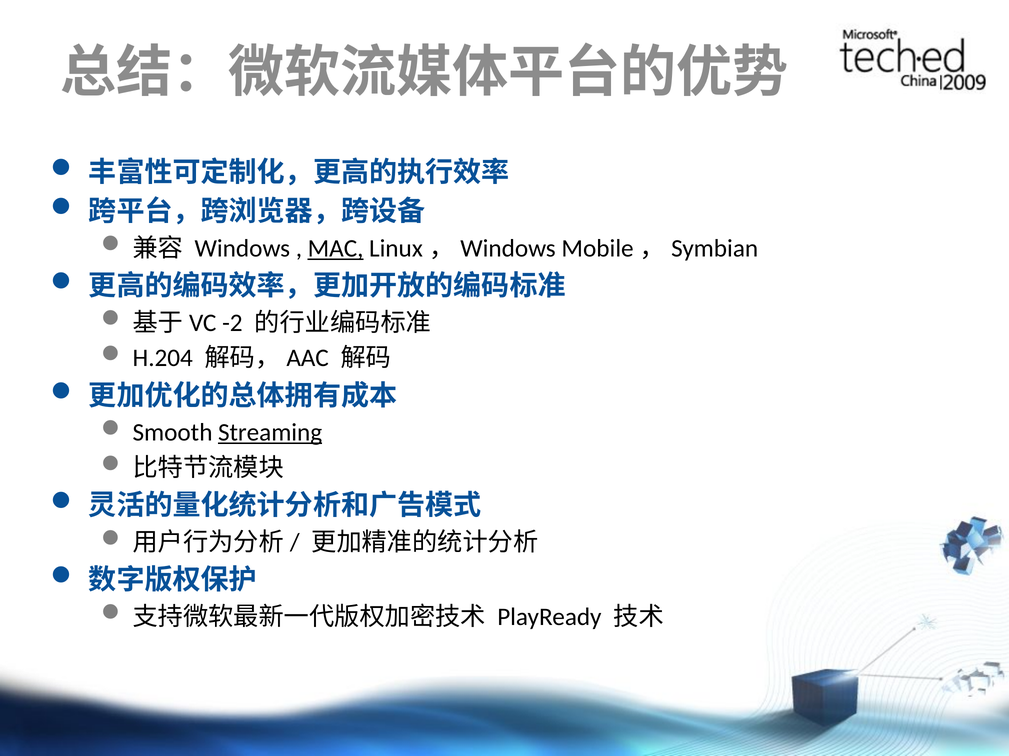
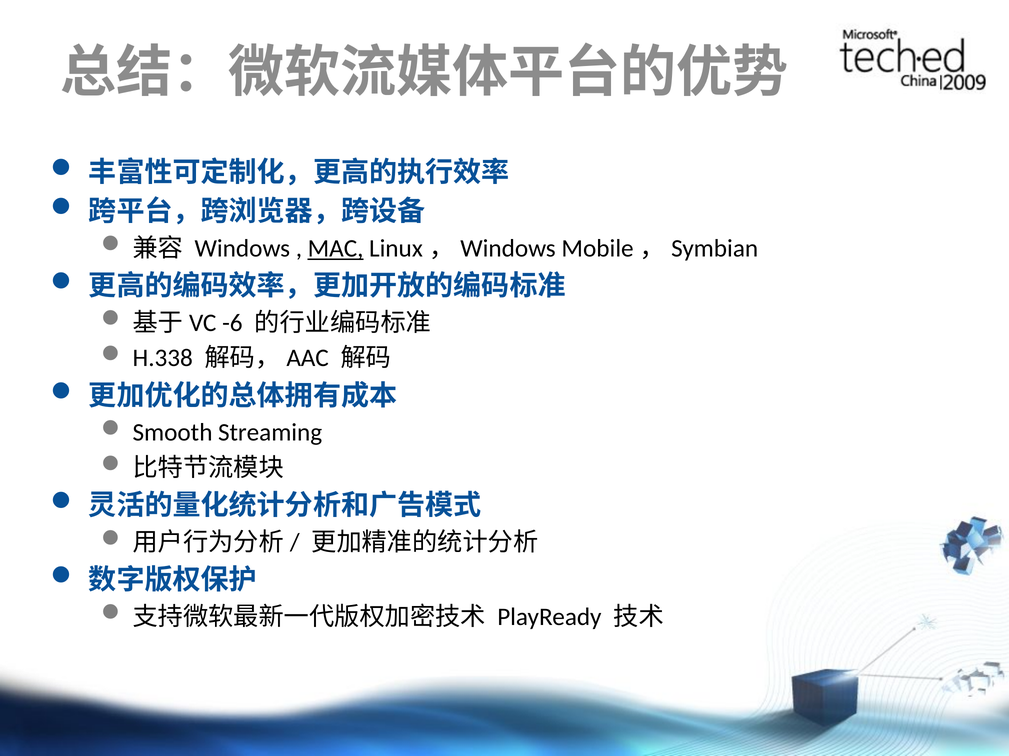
-2: -2 -> -6 (232, 323)
H.204: H.204 -> H.338 (163, 358)
Streaming underline: present -> none (270, 433)
